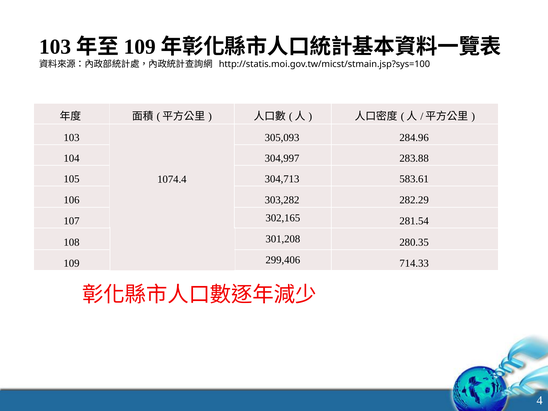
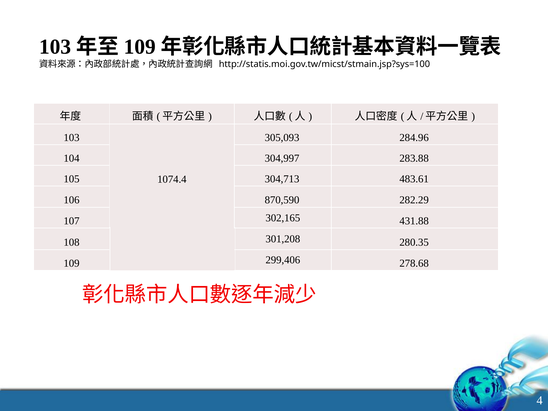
583.61: 583.61 -> 483.61 (414, 179)
303,282: 303,282 -> 870,590 (282, 200)
281.54: 281.54 -> 431.88 (414, 221)
714.33: 714.33 -> 278.68 (414, 263)
